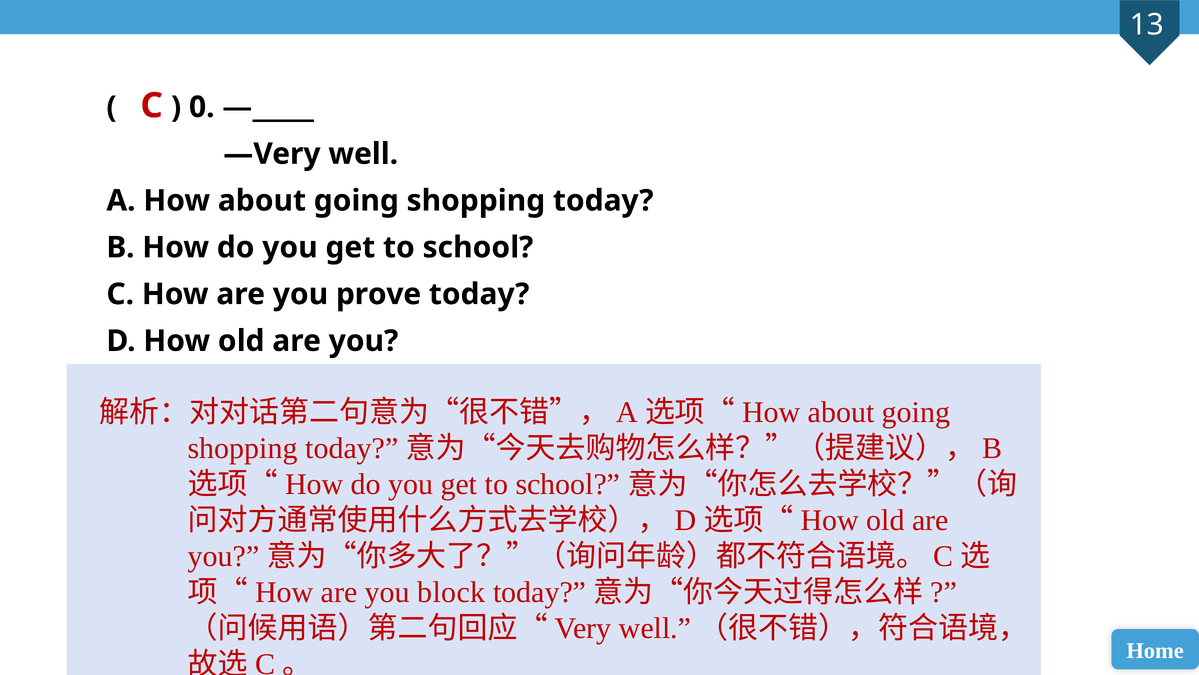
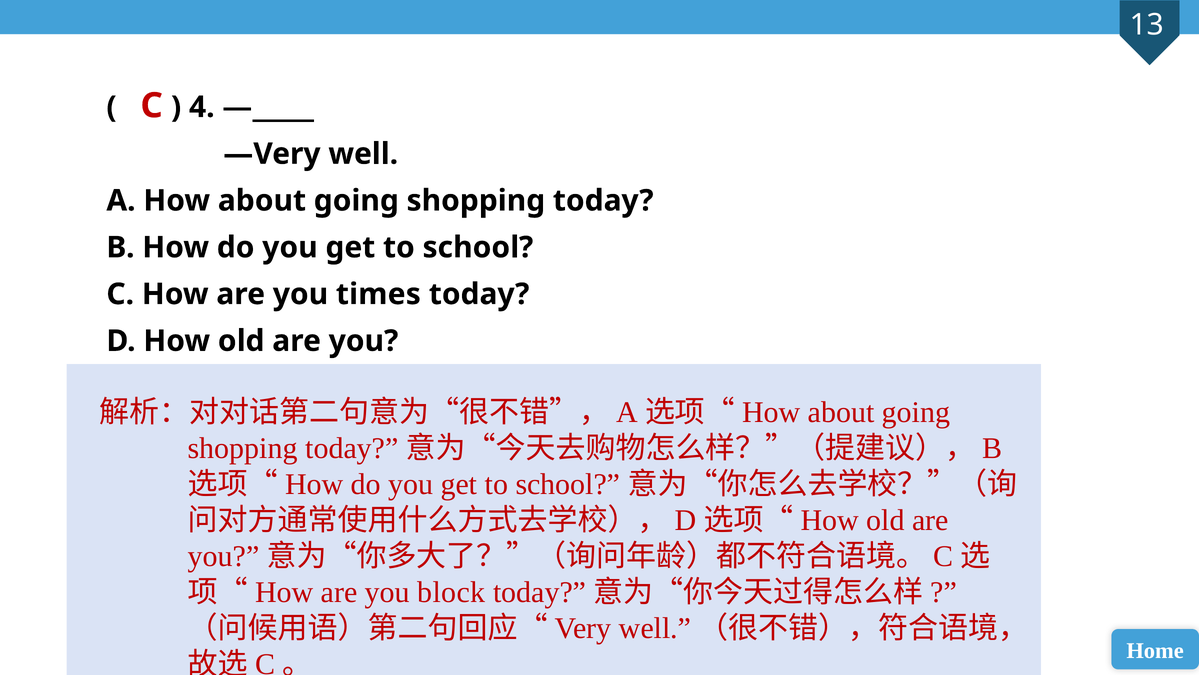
0: 0 -> 4 (202, 107)
prove: prove -> times (378, 294)
